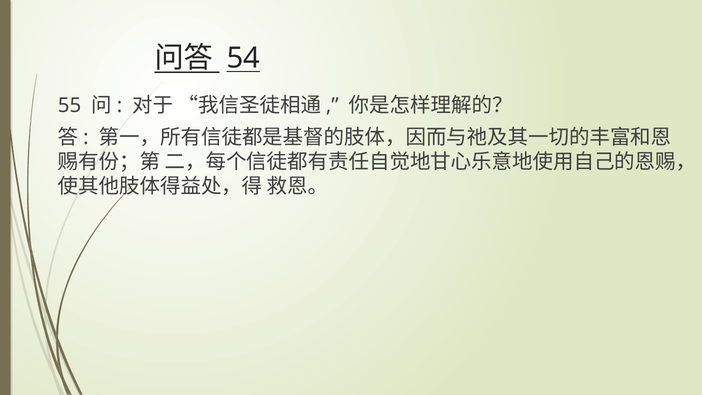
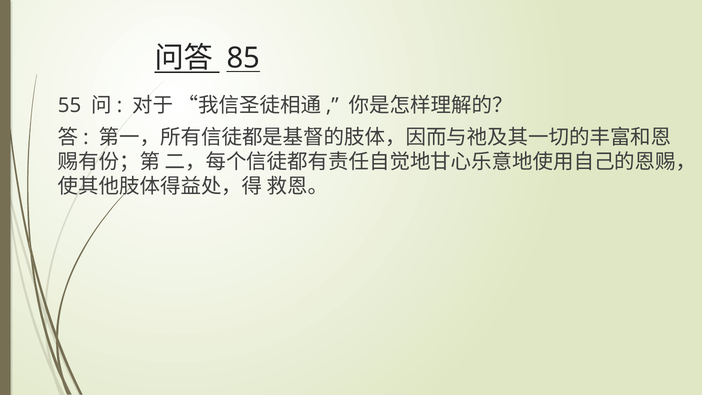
54: 54 -> 85 (243, 58)
